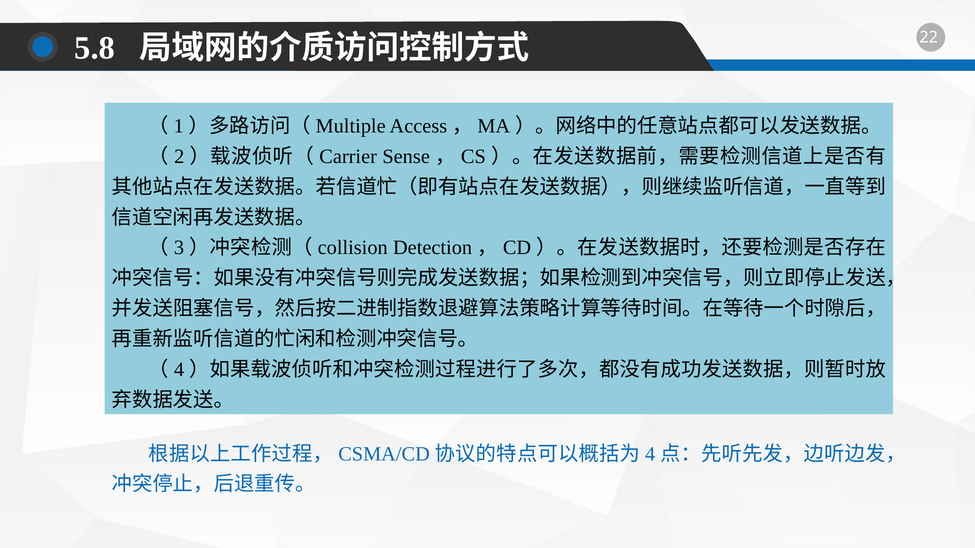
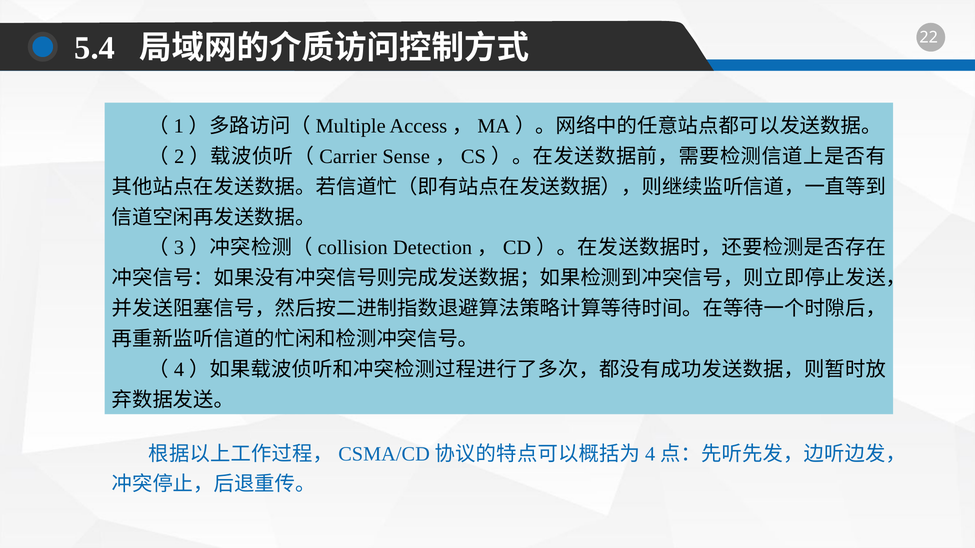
5.8: 5.8 -> 5.4 (95, 48)
